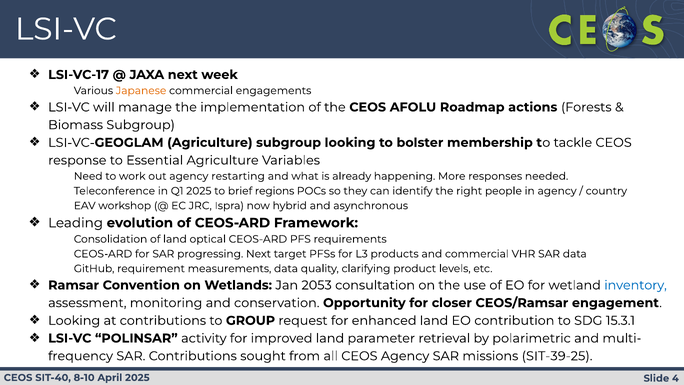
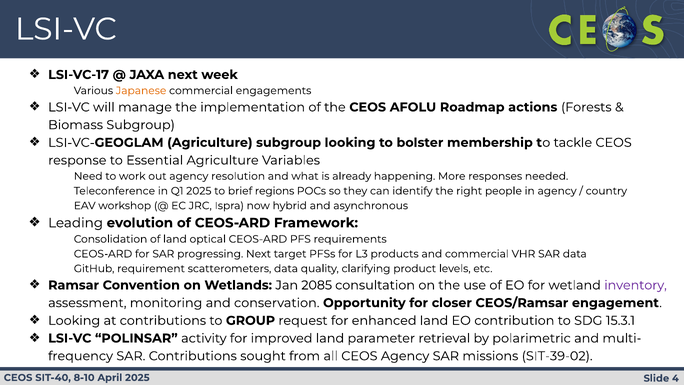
restarting: restarting -> resolution (238, 176)
measurements: measurements -> scatterometers (230, 268)
2053: 2053 -> 2085 (317, 285)
inventory colour: blue -> purple (636, 285)
SIT-39-25: SIT-39-25 -> SIT-39-02 (557, 356)
